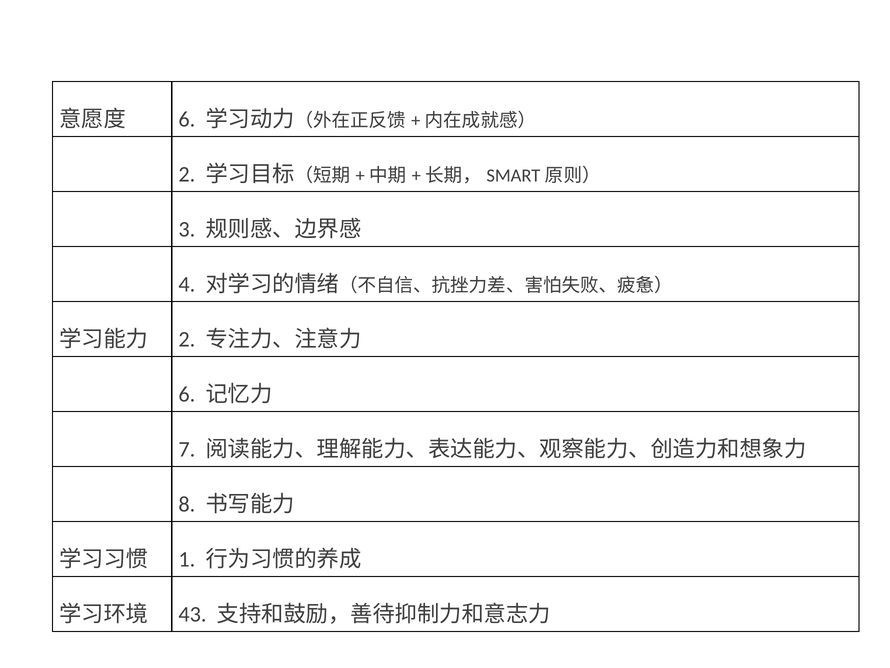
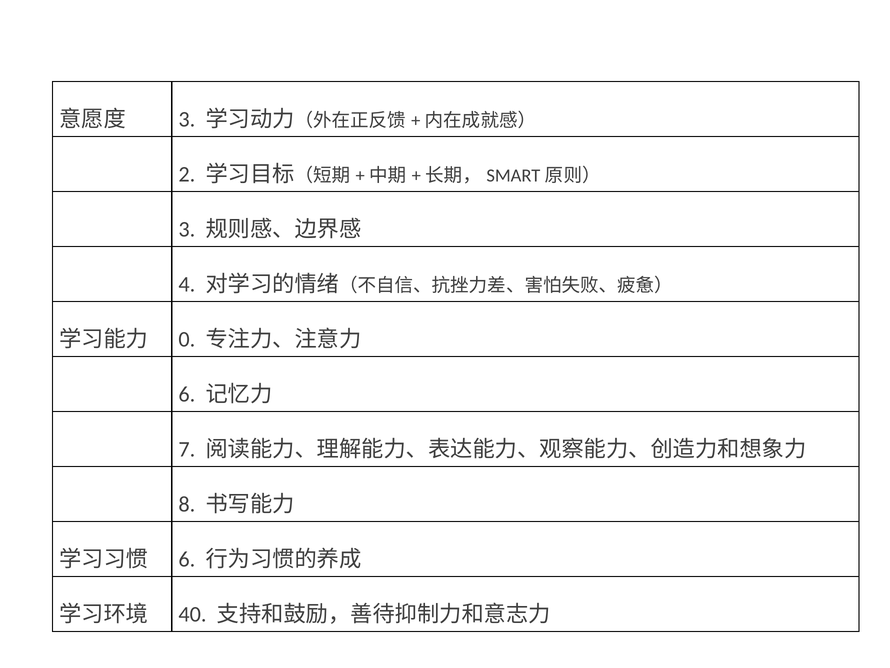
6: 6 -> 3 (187, 119)
2: 2 -> 0 (187, 339)
1: 1 -> 6 (187, 559)
43: 43 -> 40 (192, 614)
